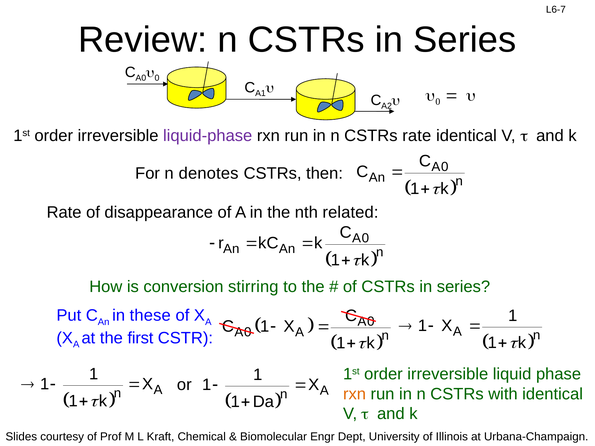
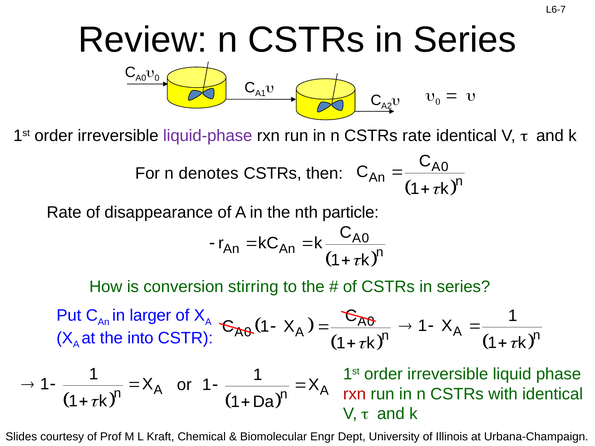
related: related -> particle (351, 212)
these: these -> larger (150, 316)
first: first -> into (140, 338)
rxn colour: orange -> red (354, 394)
